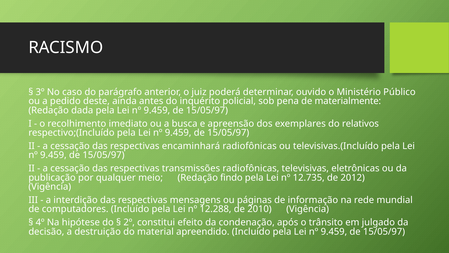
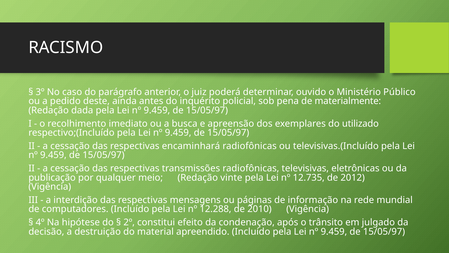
relativos: relativos -> utilizado (360, 123)
findo: findo -> vinte (231, 177)
